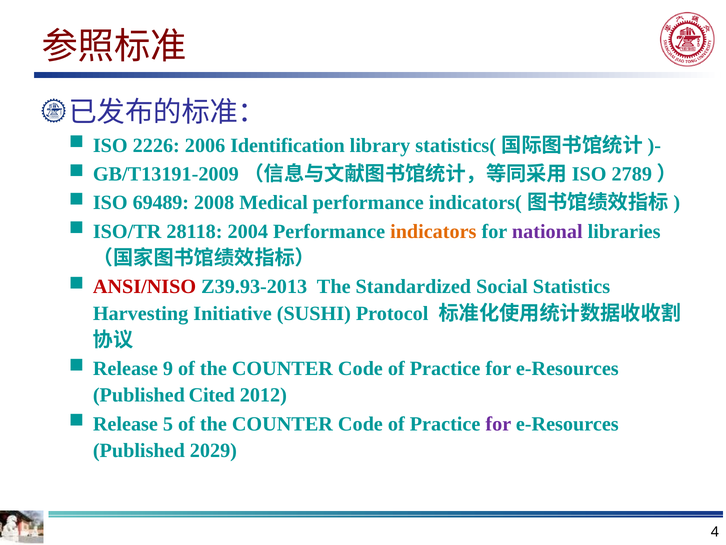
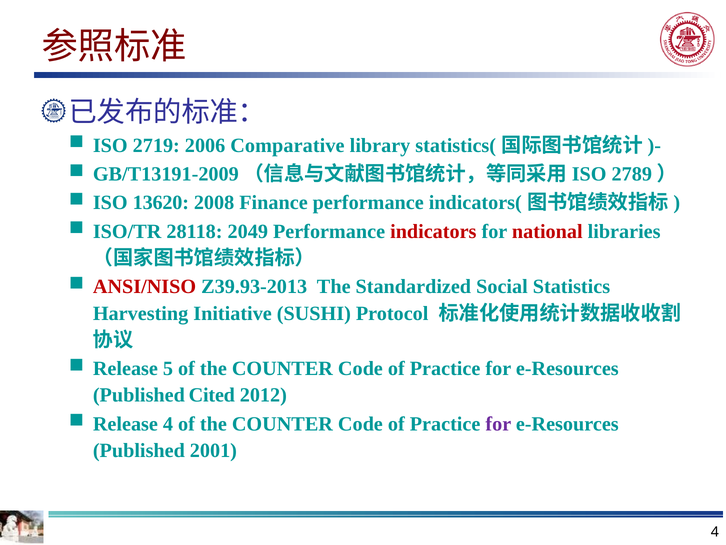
2226: 2226 -> 2719 (156, 145)
Identification: Identification -> Comparative (287, 145)
69489: 69489 -> 13620 (161, 203)
Medical: Medical -> Finance (273, 203)
2004: 2004 -> 2049 (248, 231)
indicators colour: orange -> red (433, 231)
national colour: purple -> red (547, 231)
9: 9 -> 5 (168, 368)
Release 5: 5 -> 4 (168, 424)
2029: 2029 -> 2001 (213, 450)
